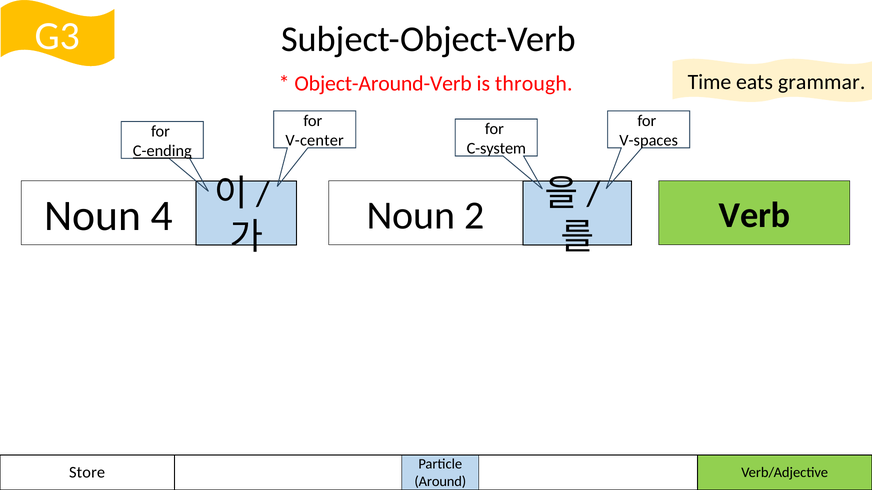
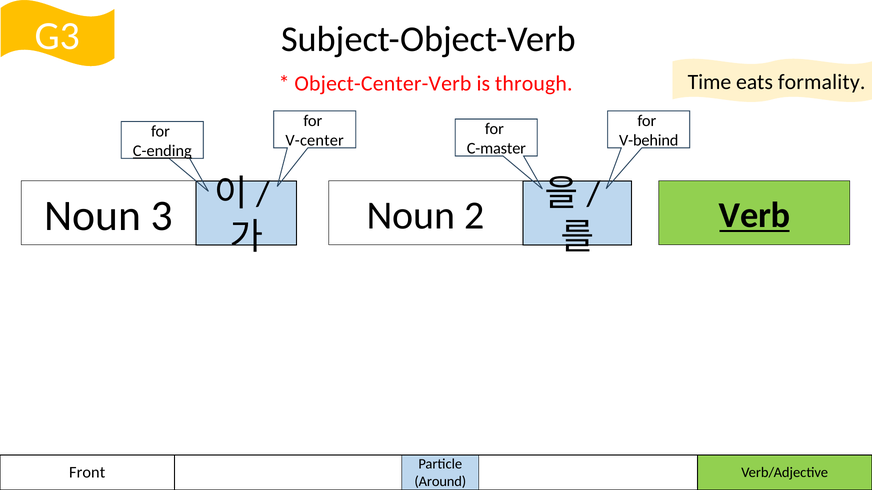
grammar: grammar -> formality (822, 82)
Object-Around-Verb: Object-Around-Verb -> Object-Center-Verb (383, 84)
V-spaces: V-spaces -> V-behind (649, 140)
C-system: C-system -> C-master (496, 149)
4: 4 -> 3 (162, 216)
Verb underline: none -> present (755, 216)
Store: Store -> Front (87, 473)
